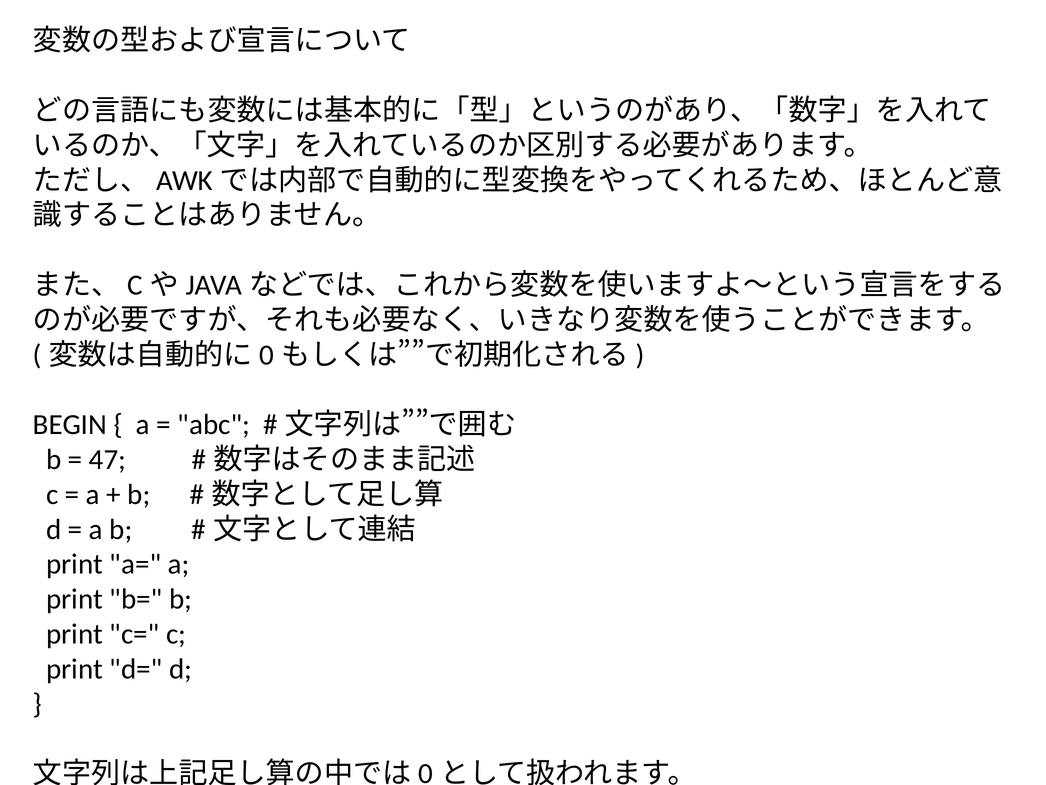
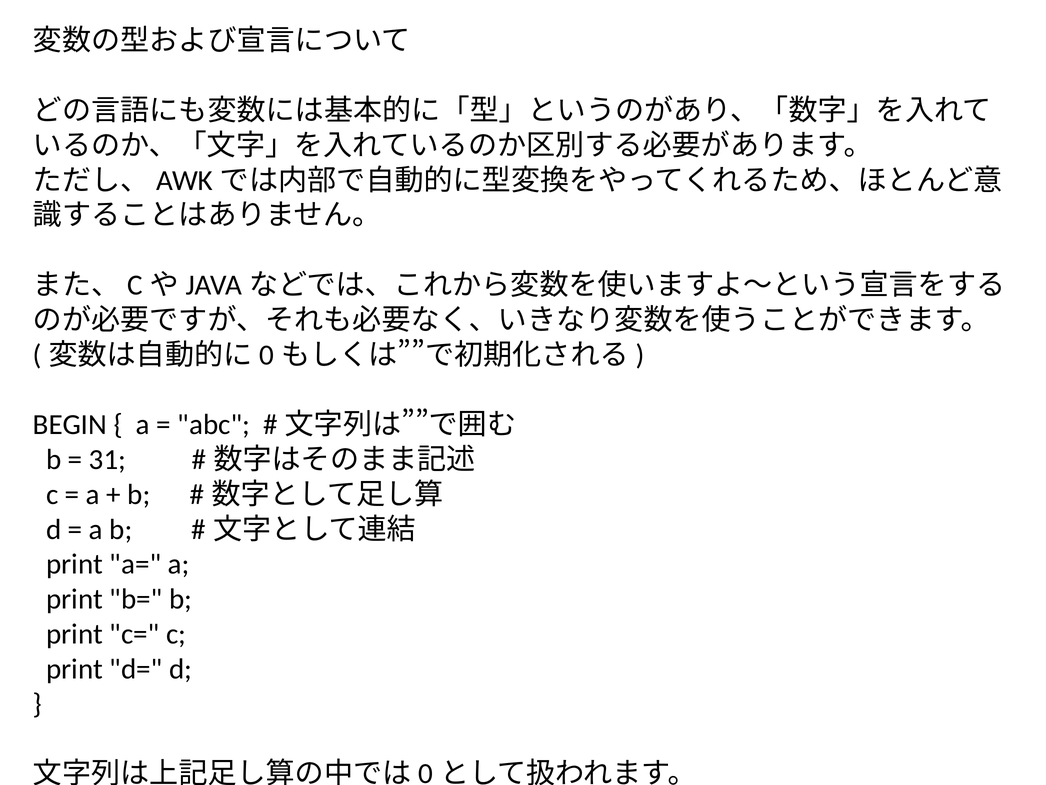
47: 47 -> 31 (107, 459)
